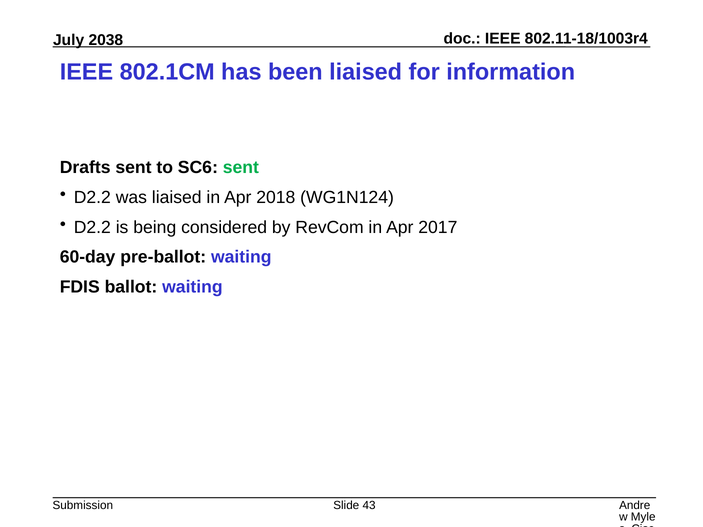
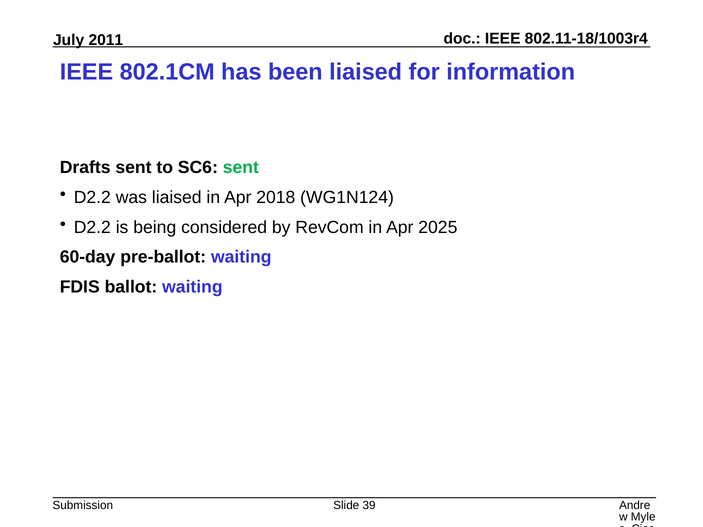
2038: 2038 -> 2011 (106, 40)
2017: 2017 -> 2025 (438, 227)
43: 43 -> 39 (369, 506)
